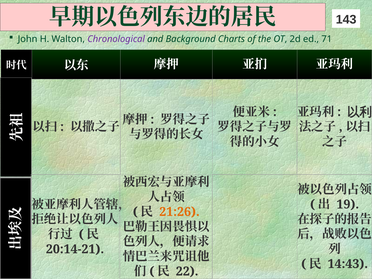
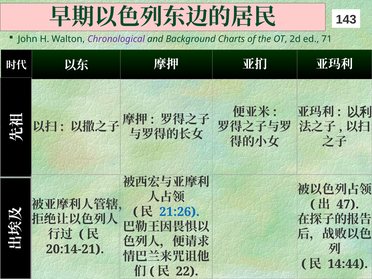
19: 19 -> 47 (348, 204)
21:26 colour: orange -> blue (179, 212)
14:43: 14:43 -> 14:44 (348, 264)
